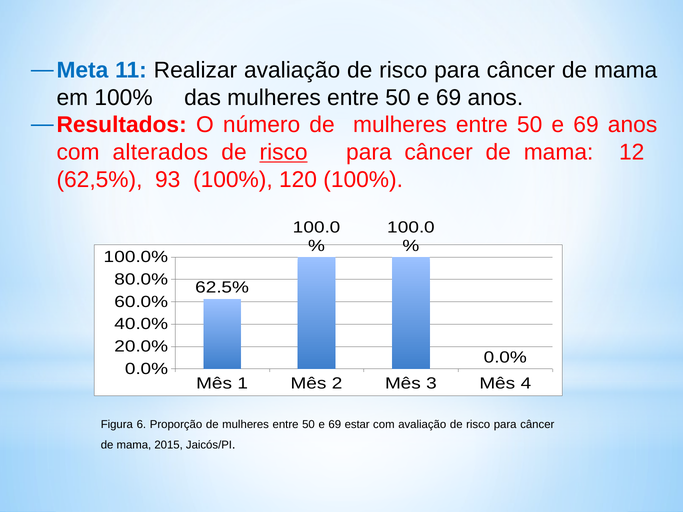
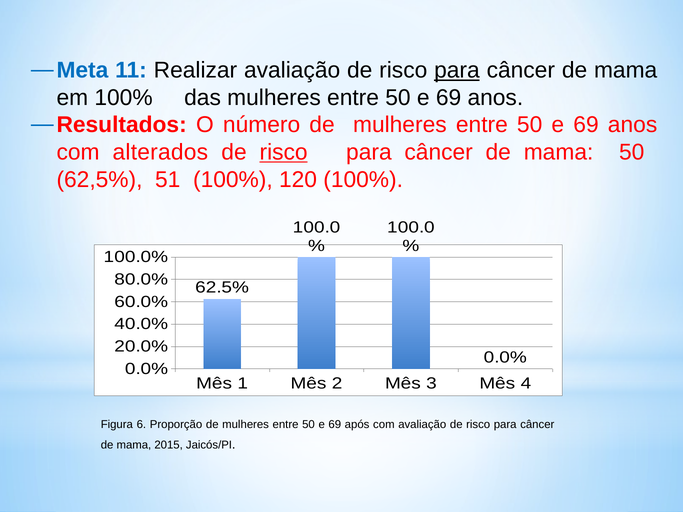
para underline: none -> present (457, 70)
mama 12: 12 -> 50 (632, 152)
93: 93 -> 51 (168, 180)
estar: estar -> após (357, 425)
